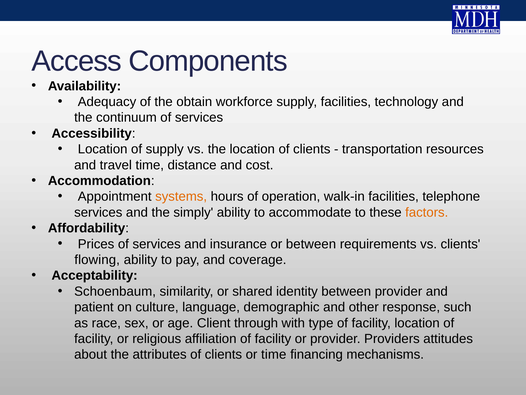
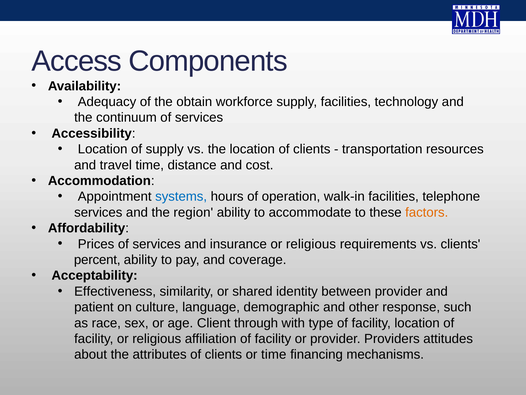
systems colour: orange -> blue (181, 196)
simply: simply -> region (193, 212)
insurance or between: between -> religious (311, 244)
flowing: flowing -> percent (97, 259)
Schoenbaum: Schoenbaum -> Effectiveness (115, 291)
